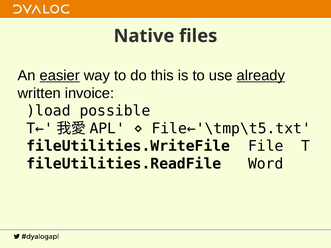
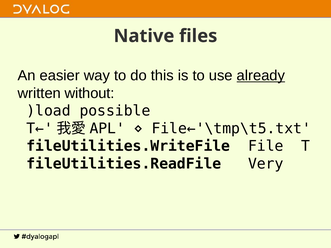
easier underline: present -> none (60, 76)
invoice: invoice -> without (90, 93)
Word: Word -> Very (266, 164)
